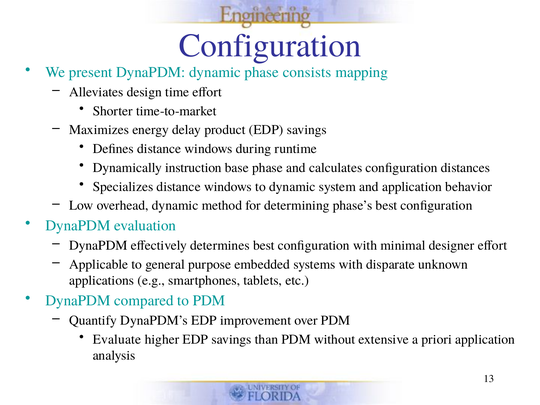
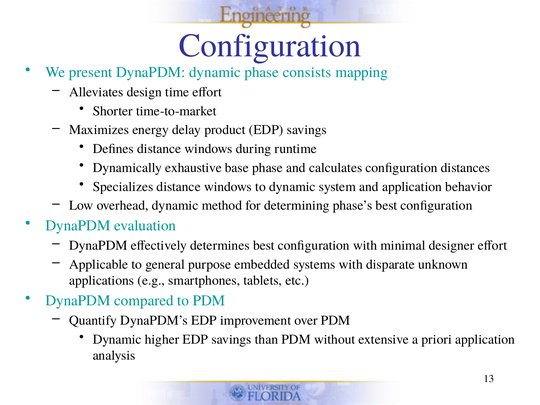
instruction: instruction -> exhaustive (193, 168)
Evaluate: Evaluate -> Dynamic (117, 339)
